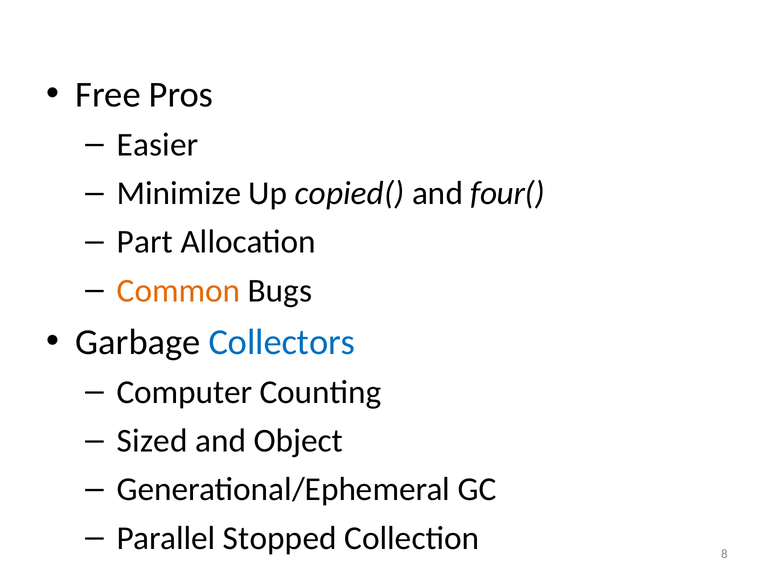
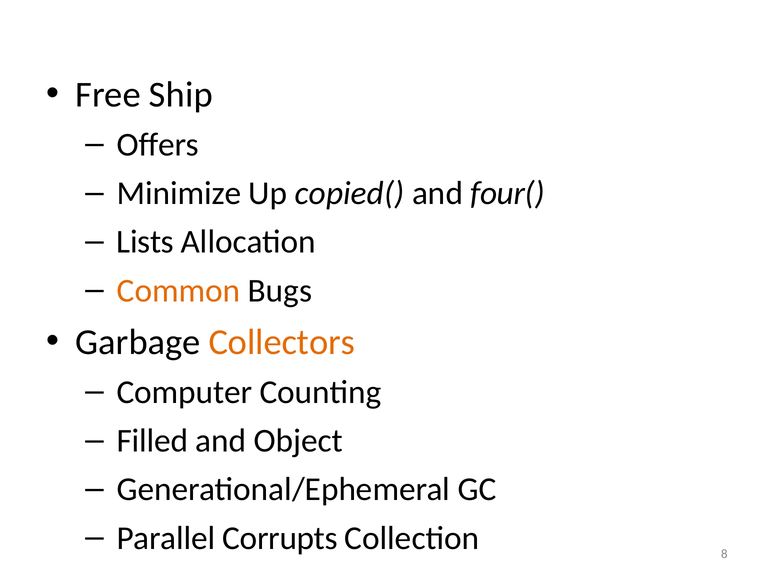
Pros: Pros -> Ship (181, 95)
Easier: Easier -> Offers (158, 145)
Part: Part -> Lists (145, 242)
Collectors colour: blue -> orange (282, 342)
Sized: Sized -> Filled (152, 441)
Stopped: Stopped -> Corrupts (280, 538)
